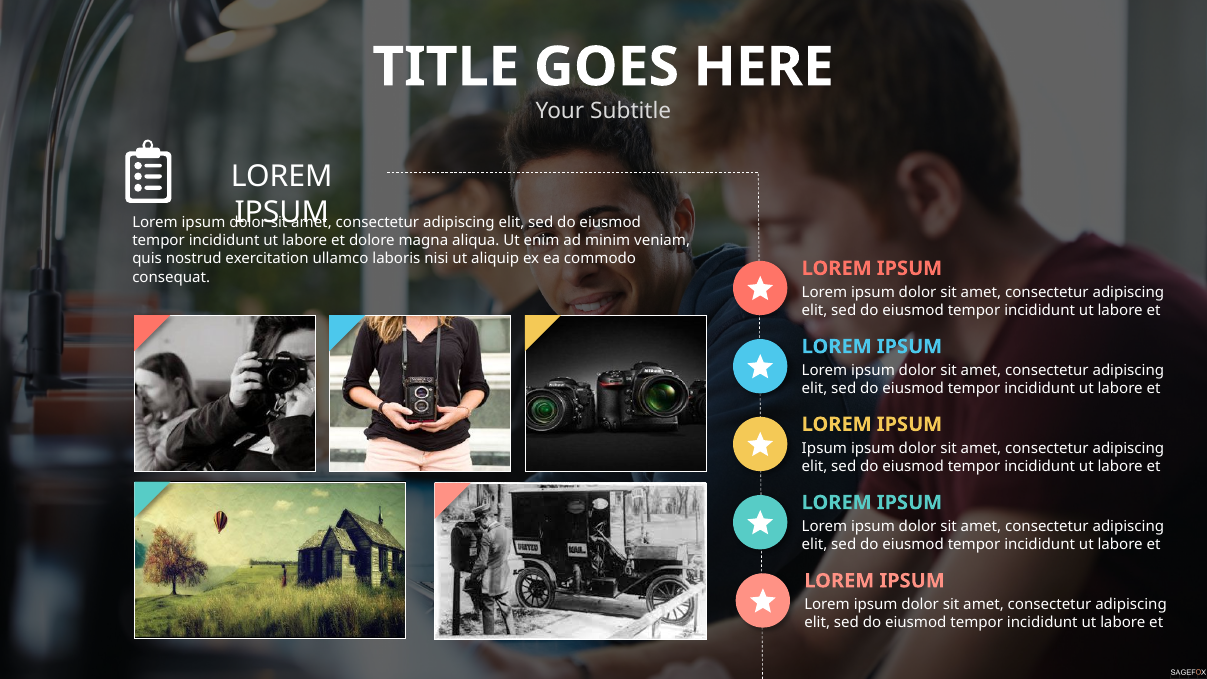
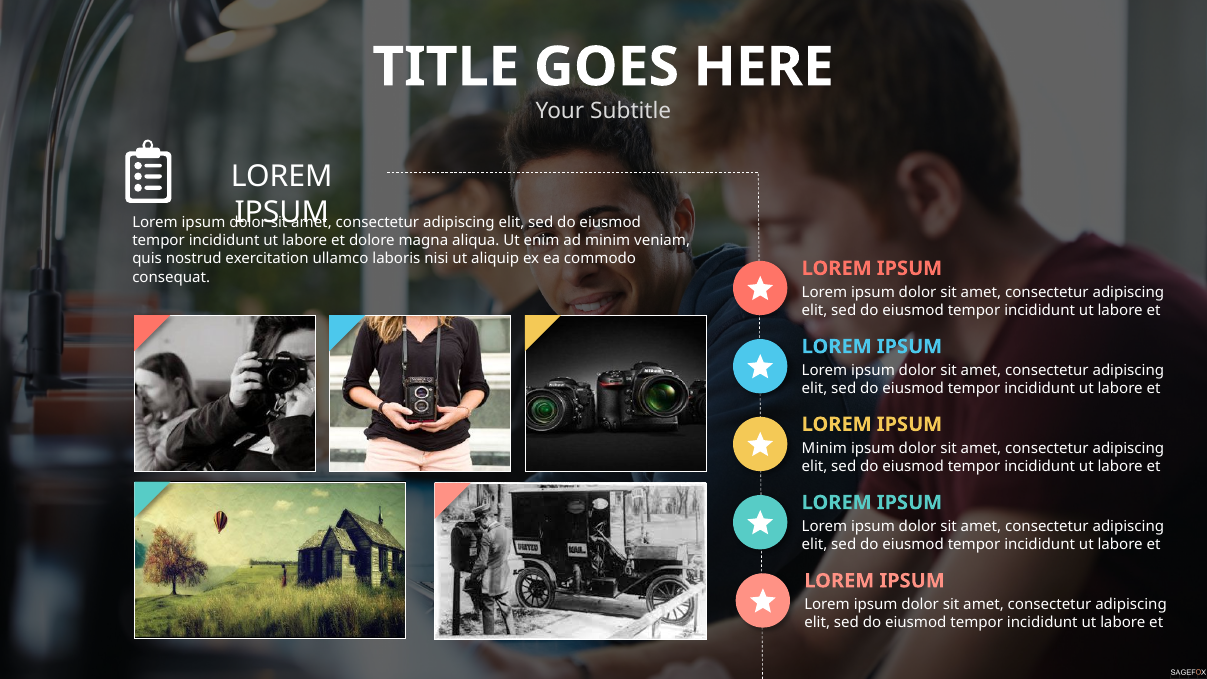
Ipsum: Ipsum -> Minim (824, 448)
